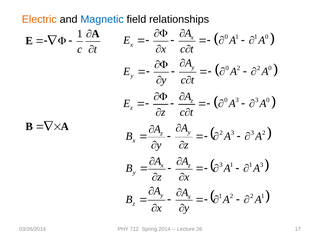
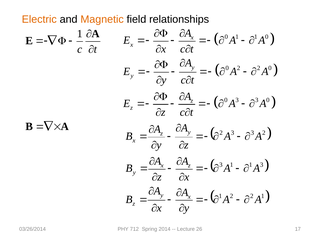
Magnetic colour: blue -> orange (102, 19)
